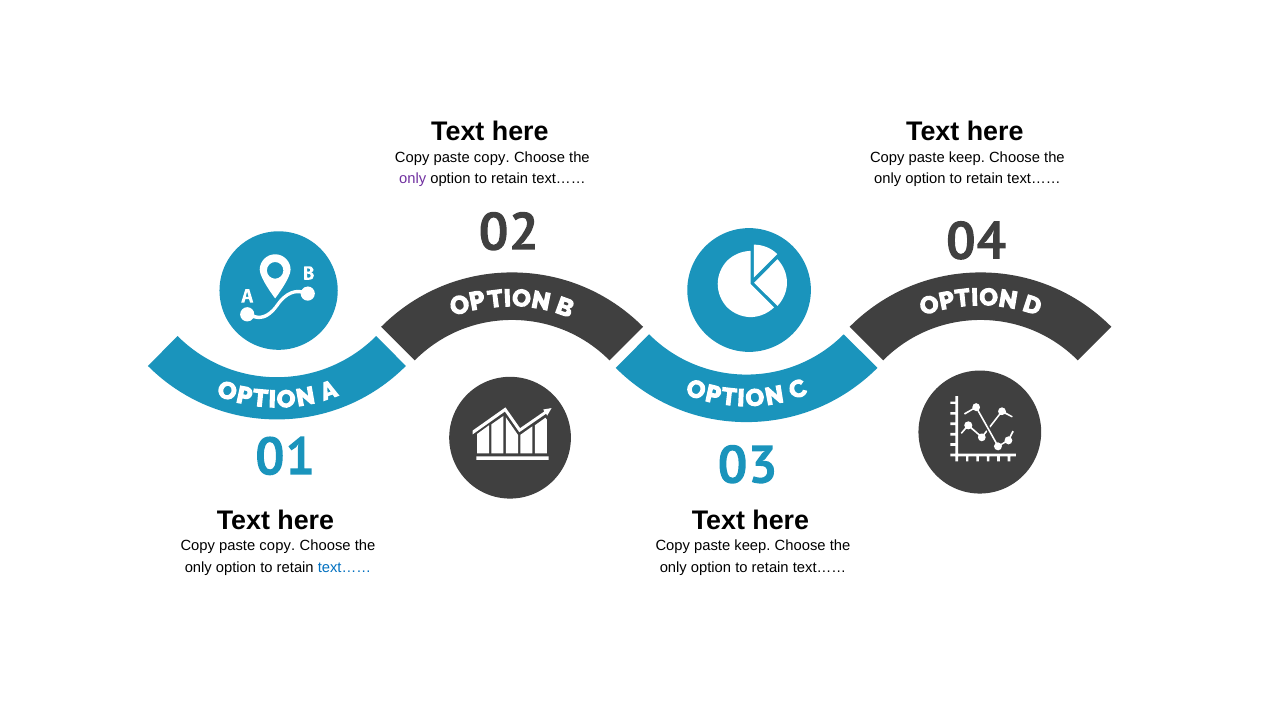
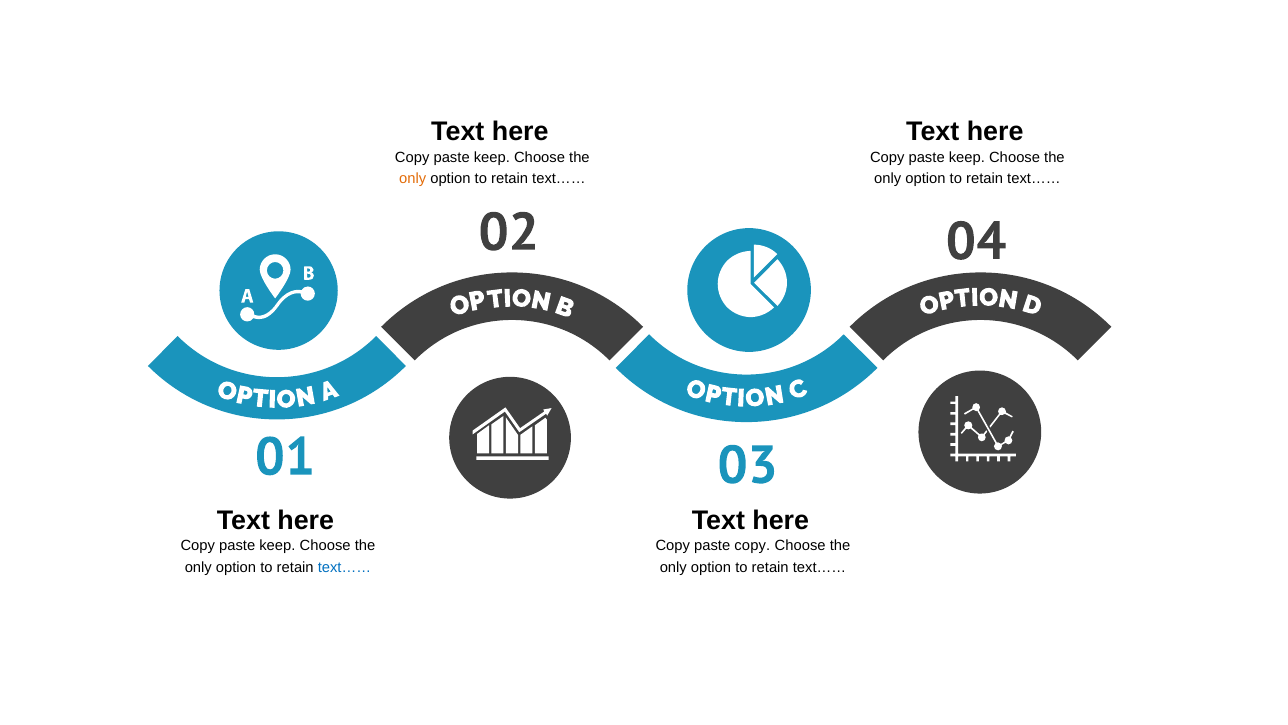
copy: copy -> keep (492, 158)
only colour: purple -> orange (413, 179)
copy: copy -> keep (277, 546)
keep: keep -> copy (752, 546)
